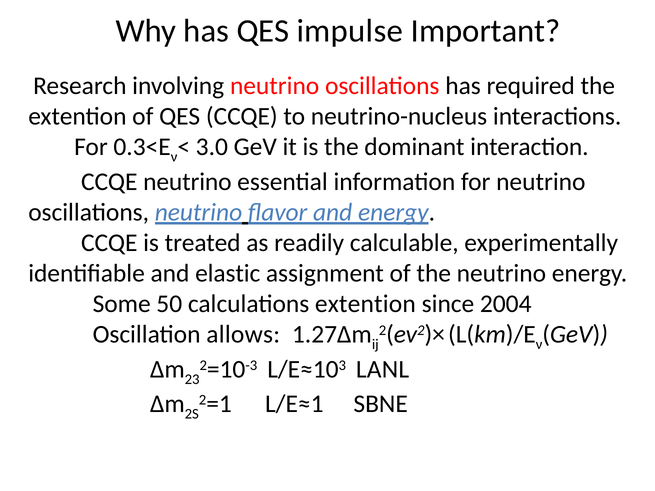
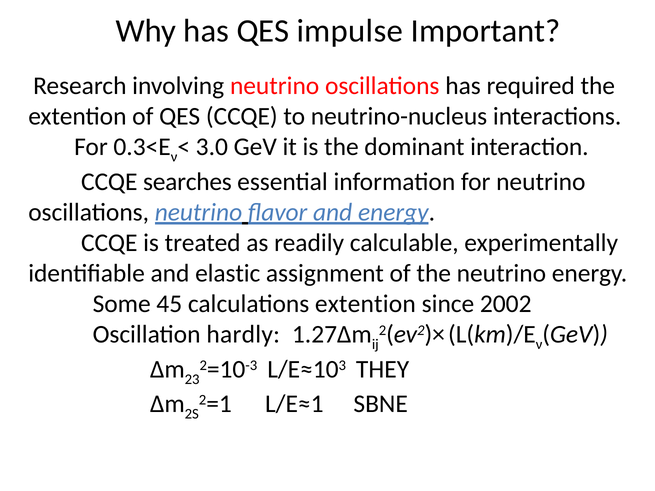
CCQE neutrino: neutrino -> searches (187, 182)
50: 50 -> 45 (169, 304)
2004: 2004 -> 2002 (506, 304)
allows: allows -> hardly (243, 335)
LANL: LANL -> THEY (383, 369)
